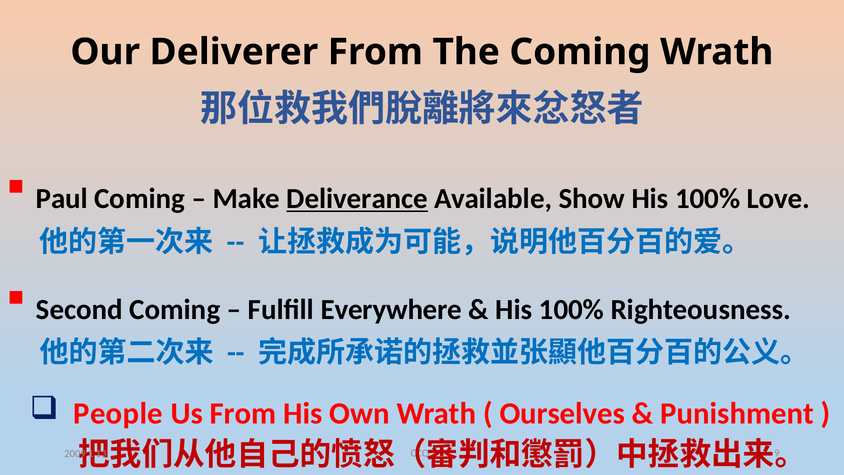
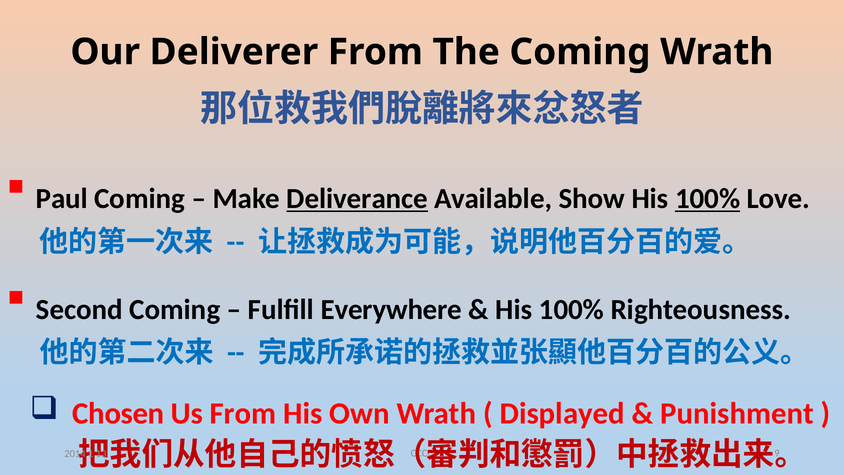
100% underline: none -> present (708, 199)
People: People -> Chosen (118, 413)
Ourselves: Ourselves -> Displayed (562, 413)
2009: 2009 -> 2014 (75, 453)
